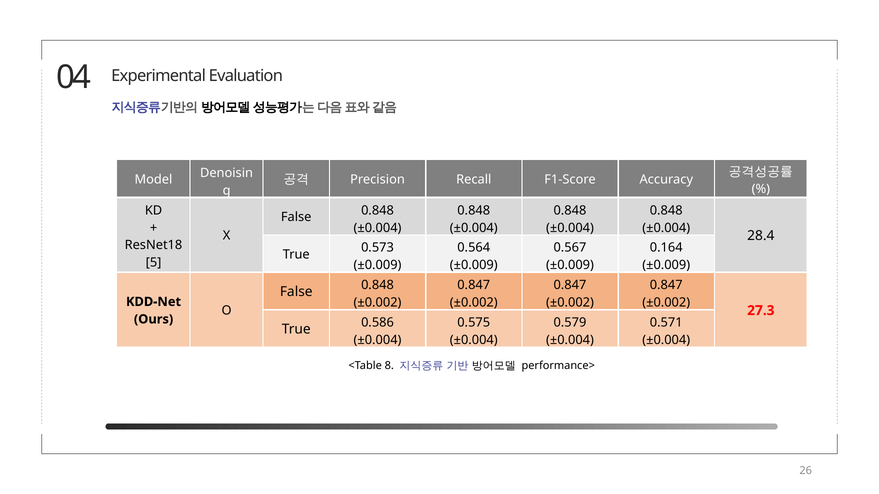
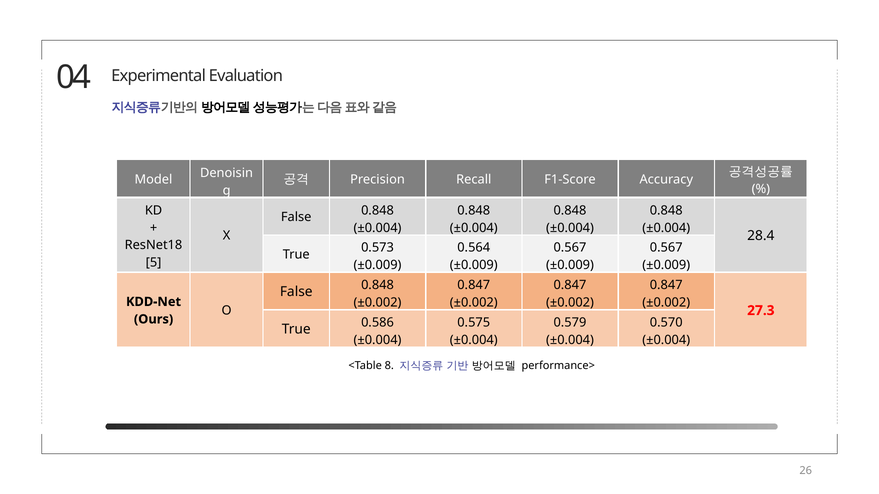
0.164: 0.164 -> 0.567 (666, 248)
0.571: 0.571 -> 0.570 (666, 323)
